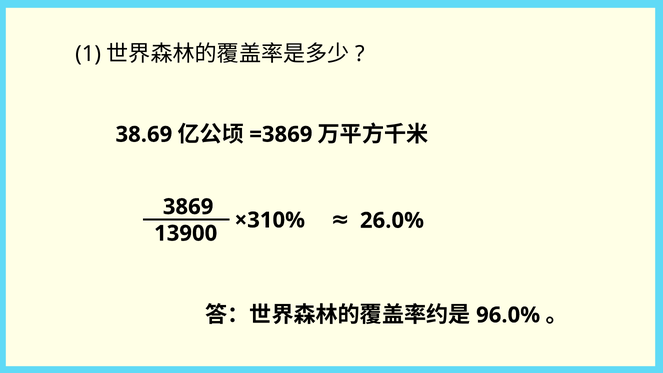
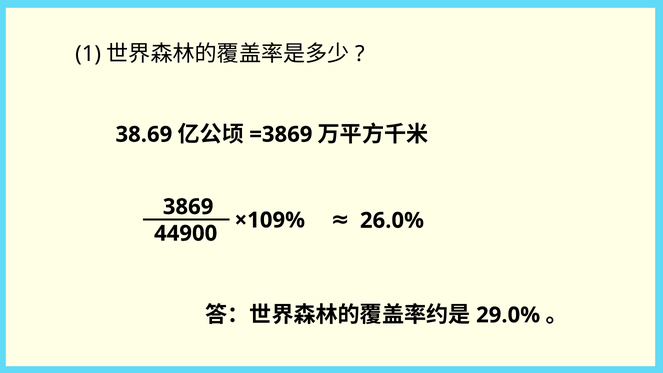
×310%: ×310% -> ×109% (270, 220)
13900: 13900 -> 44900 (186, 233)
96.0%: 96.0% -> 29.0% (508, 315)
